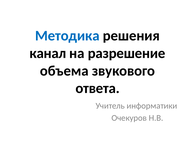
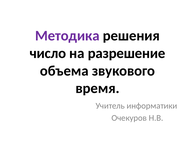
Методика colour: blue -> purple (67, 36)
канал: канал -> число (48, 53)
ответа: ответа -> время (97, 88)
